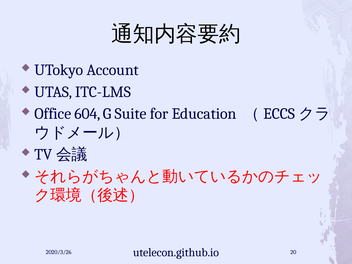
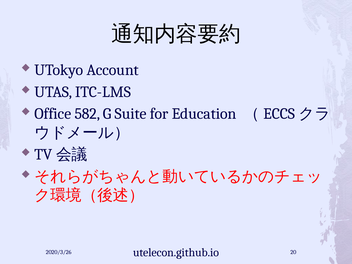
604: 604 -> 582 (87, 114)
